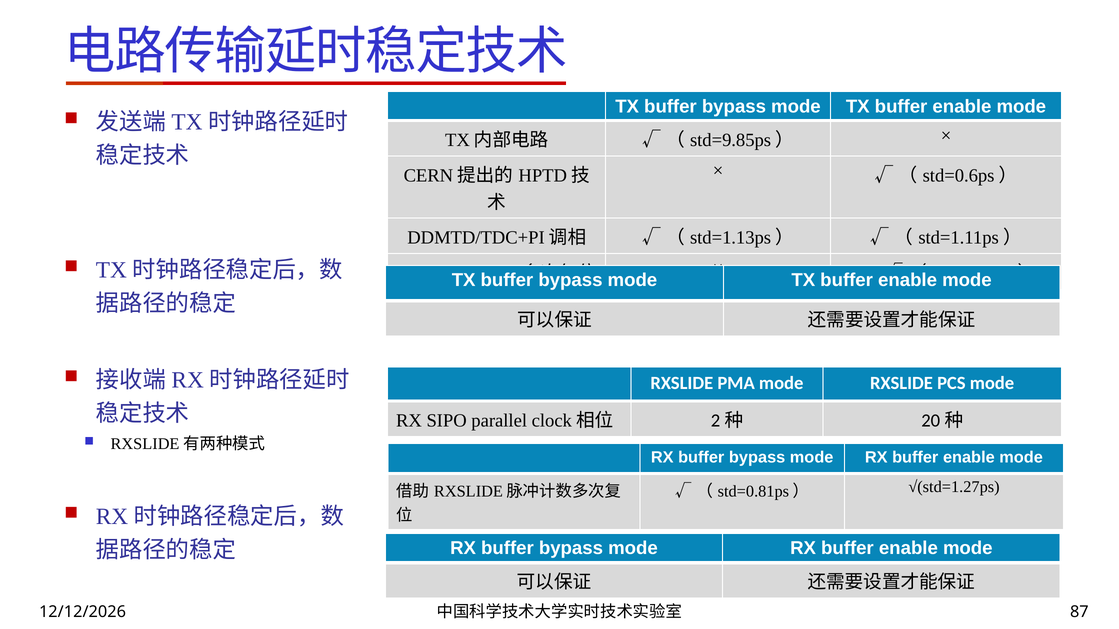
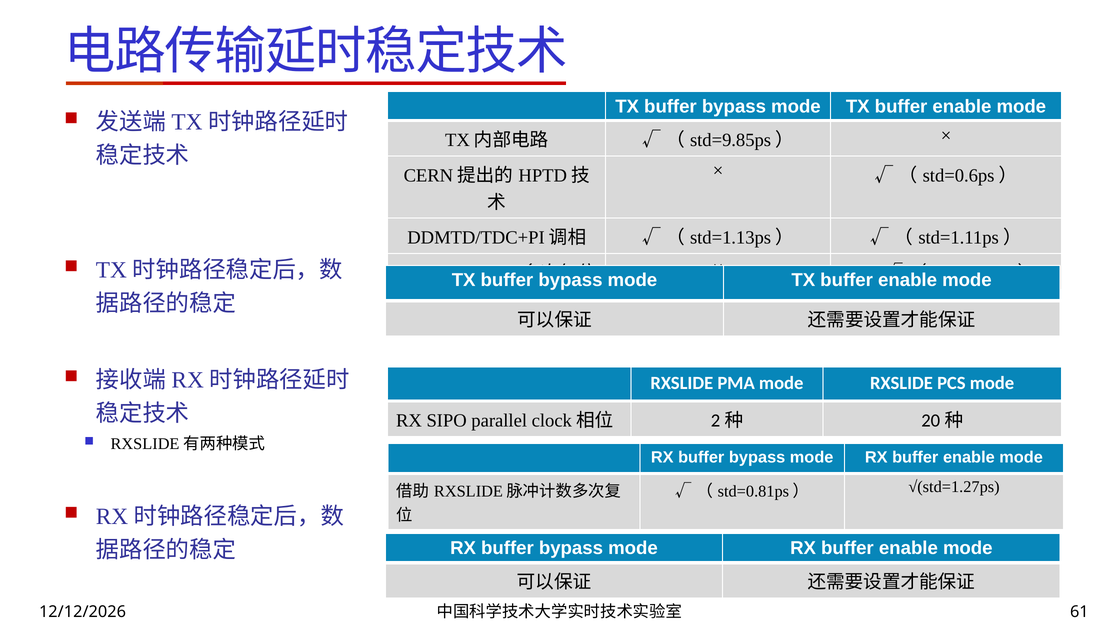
87: 87 -> 61 (1079, 613)
